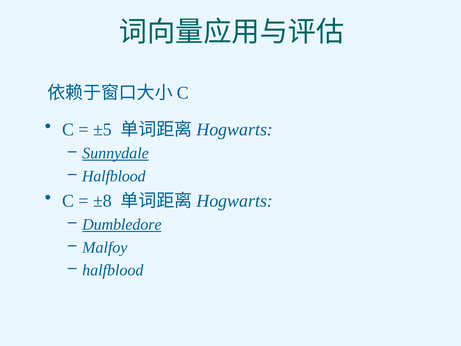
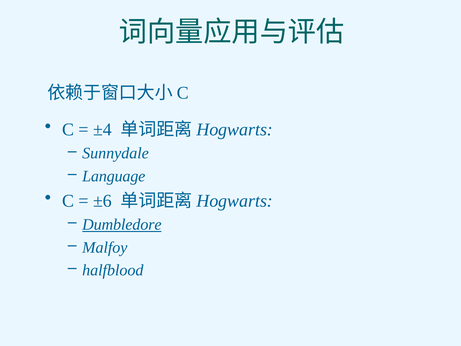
±5: ±5 -> ±4 (102, 129)
Sunnydale underline: present -> none (116, 153)
Halfblood: Halfblood -> Language (114, 176)
±8: ±8 -> ±6 (102, 201)
